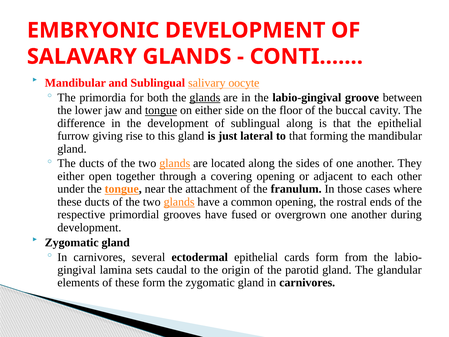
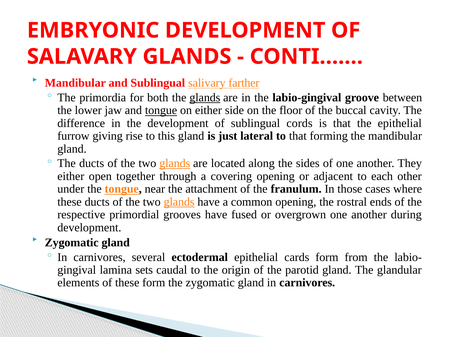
oocyte: oocyte -> farther (244, 83)
sublingual along: along -> cords (299, 123)
